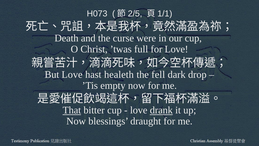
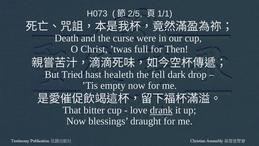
for Love: Love -> Then (176, 49)
But Love: Love -> Tried (72, 74)
That underline: present -> none (72, 110)
